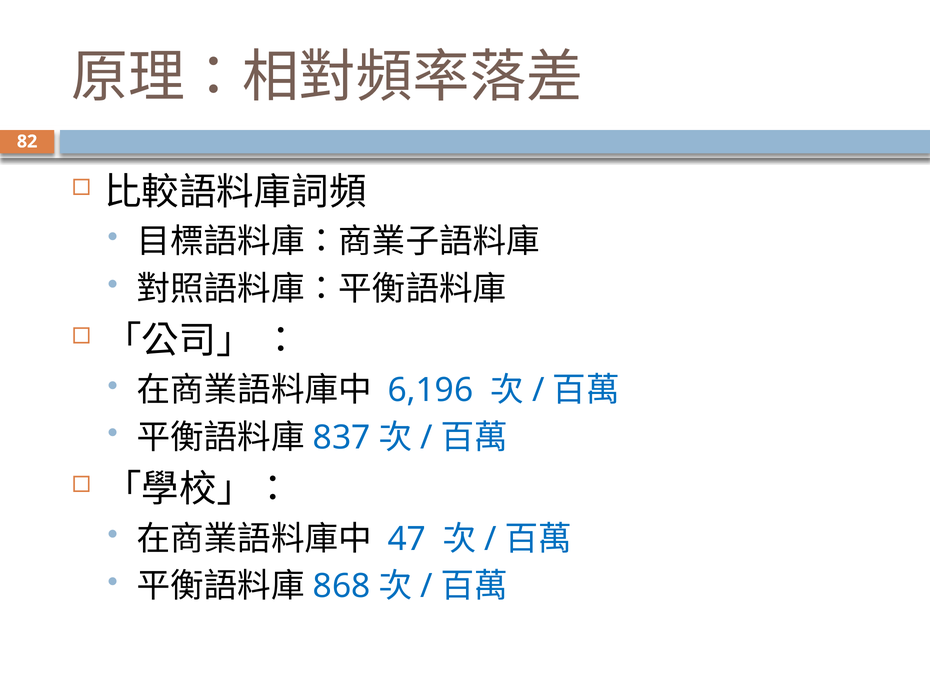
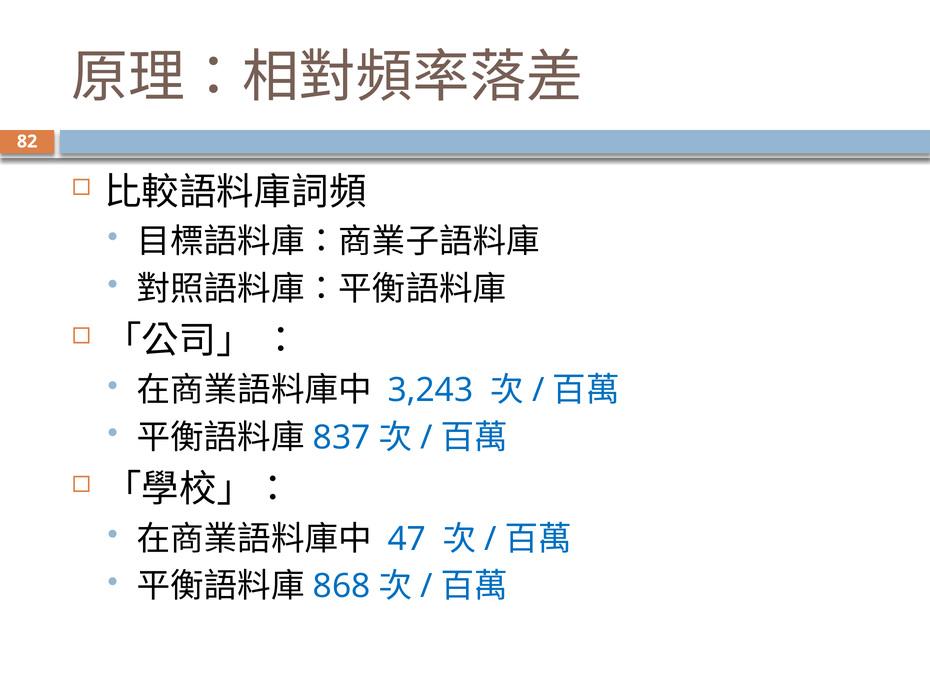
6,196: 6,196 -> 3,243 (430, 391)
